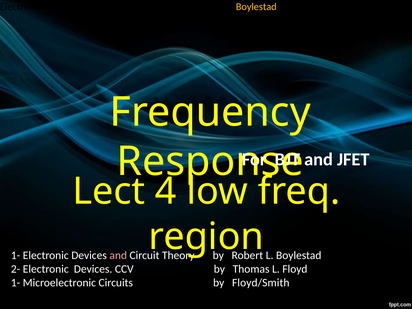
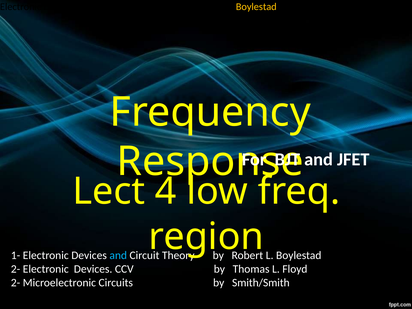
and colour: pink -> light blue (118, 255)
1-: 1- -> 2- (16, 283)
Floyd/Smith: Floyd/Smith -> Smith/Smith (261, 283)
